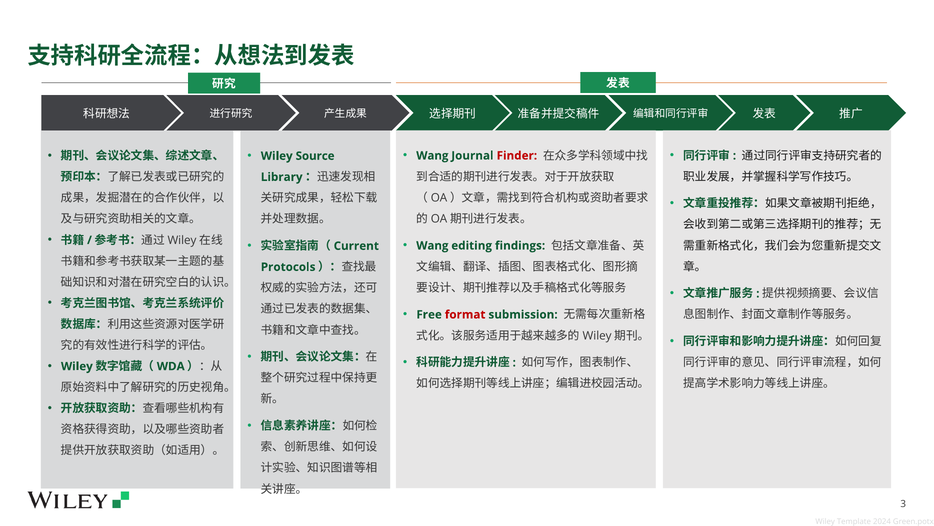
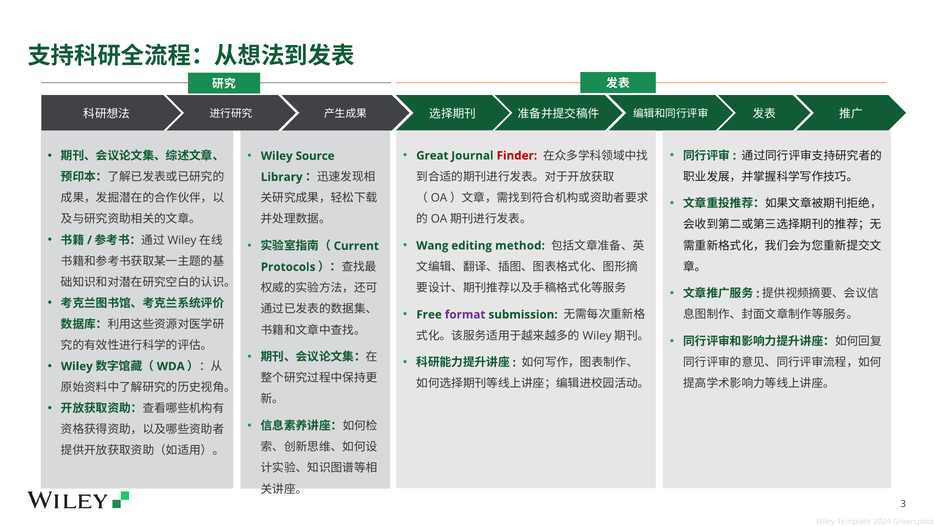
Wang: Wang -> Great (432, 155)
findings: findings -> method (520, 245)
format colour: red -> purple (465, 314)
